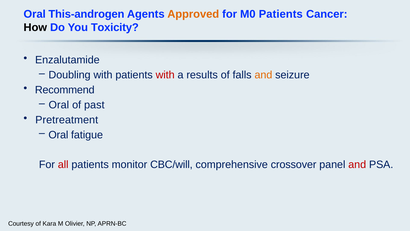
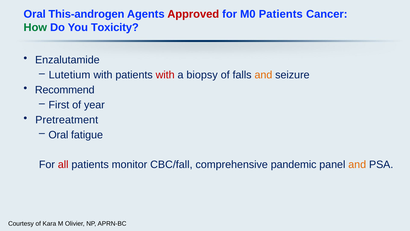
Approved colour: orange -> red (193, 14)
How colour: black -> green (35, 27)
Doubling: Doubling -> Lutetium (70, 75)
results: results -> biopsy (202, 75)
Oral: Oral -> First (59, 105)
past: past -> year (94, 105)
CBC/will: CBC/will -> CBC/fall (171, 165)
crossover: crossover -> pandemic (294, 165)
and colour: red -> orange (357, 165)
